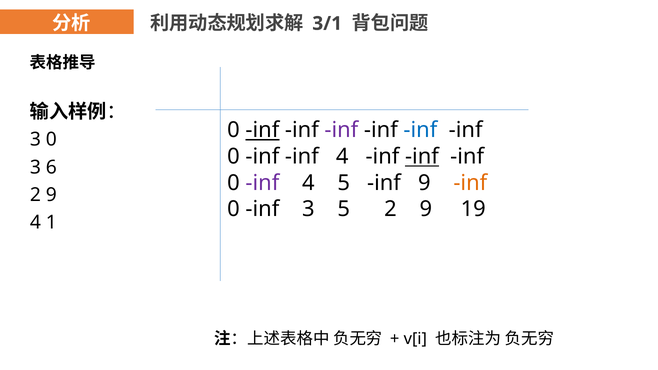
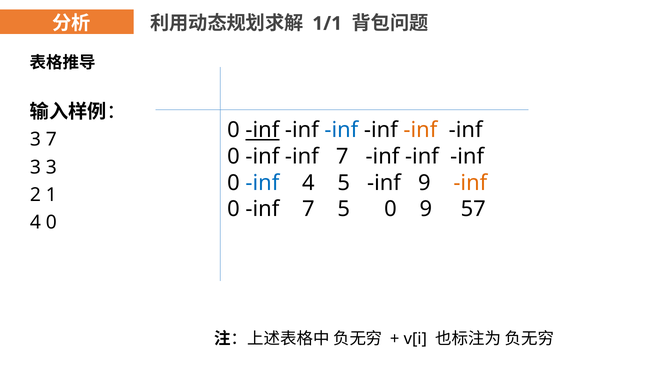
3/1: 3/1 -> 1/1 (327, 24)
inf colour: purple -> blue (341, 130)
inf colour: blue -> orange (420, 130)
3 0: 0 -> 7 (51, 140)
inf inf 4: 4 -> 7 (342, 157)
inf underline: present -> none (422, 157)
3 6: 6 -> 3 (51, 167)
inf colour: purple -> blue (262, 183)
9: 9 -> 1 (51, 195)
0 inf 3: 3 -> 7 (308, 209)
5 2: 2 -> 0 (391, 209)
19: 19 -> 57 (473, 209)
4 1: 1 -> 0 (51, 223)
